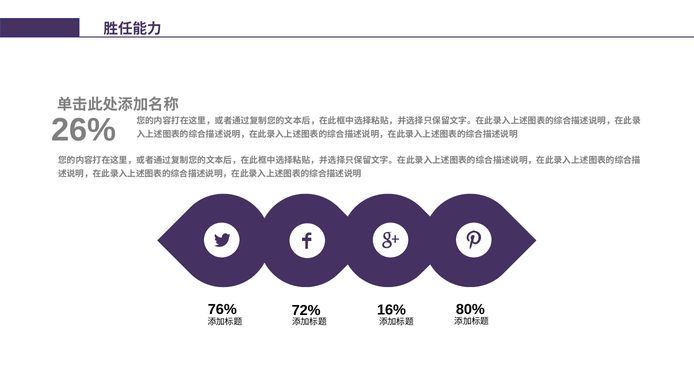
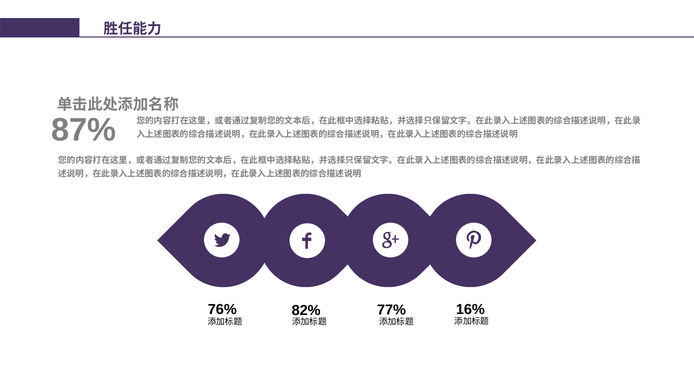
26%: 26% -> 87% (84, 130)
80%: 80% -> 16% (470, 310)
16%: 16% -> 77% (391, 310)
72%: 72% -> 82% (306, 311)
